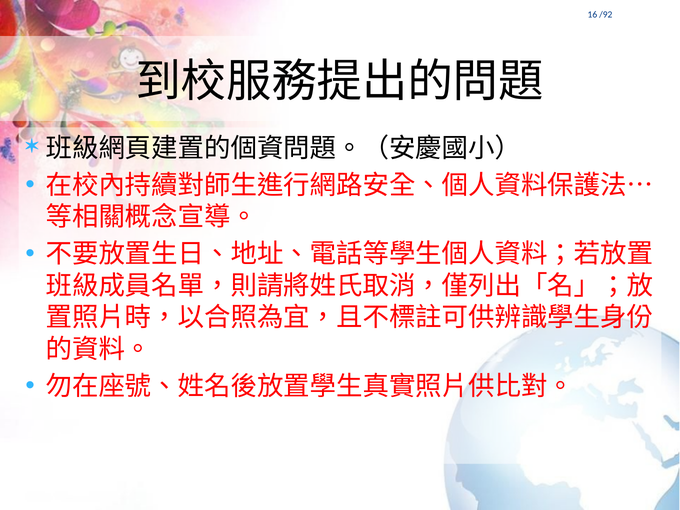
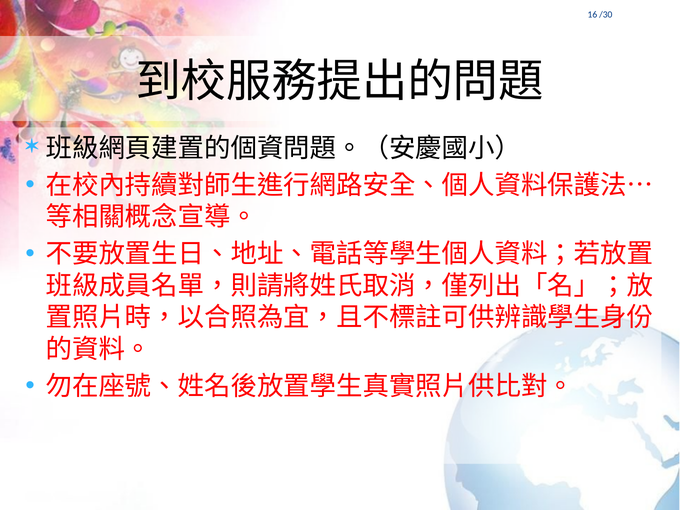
/92: /92 -> /30 (606, 15)
